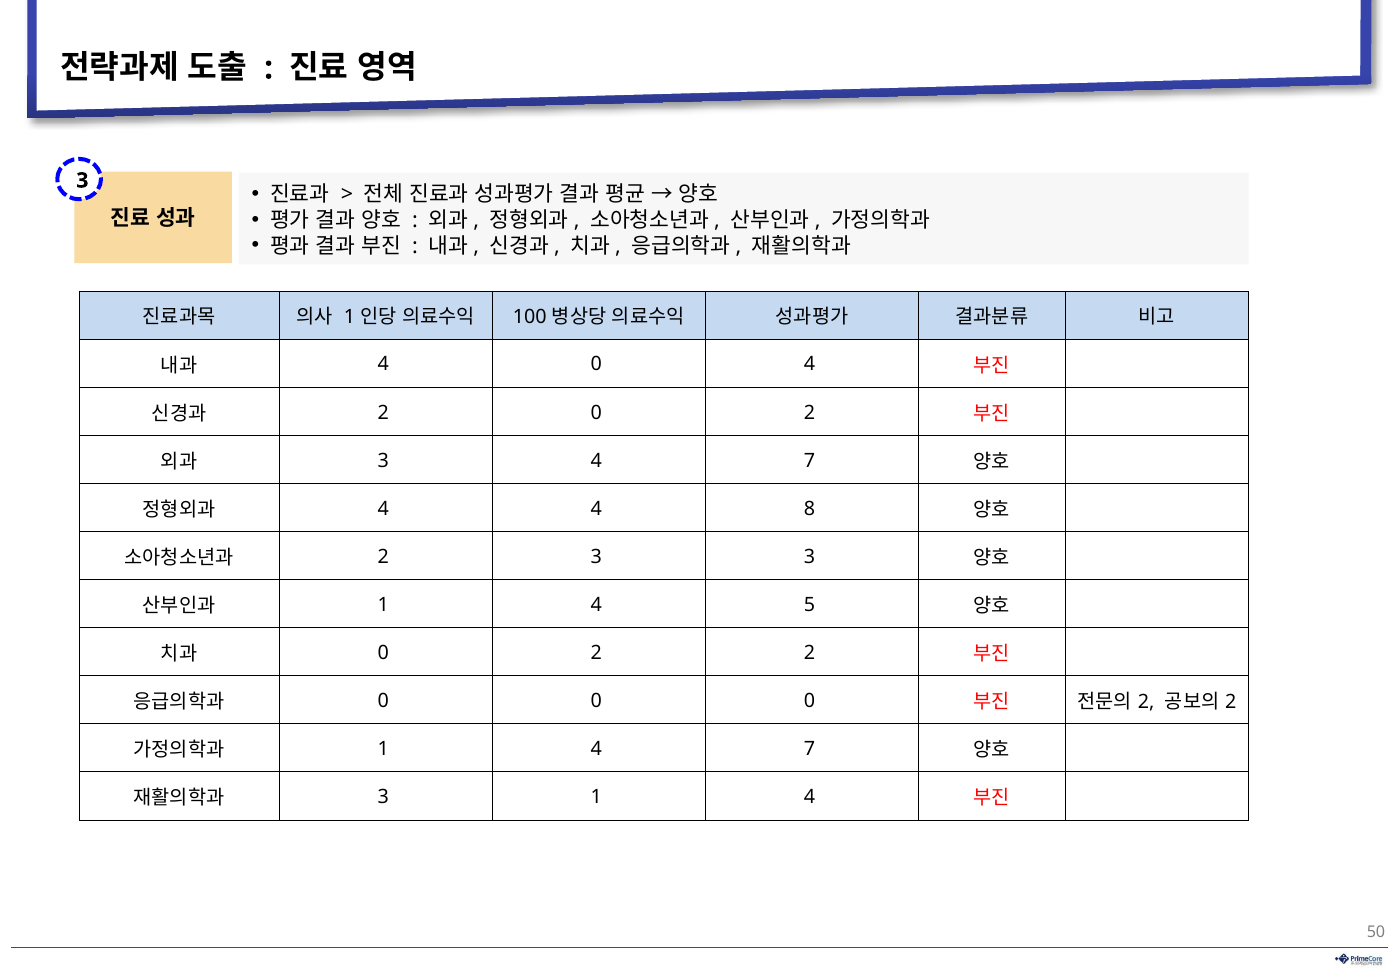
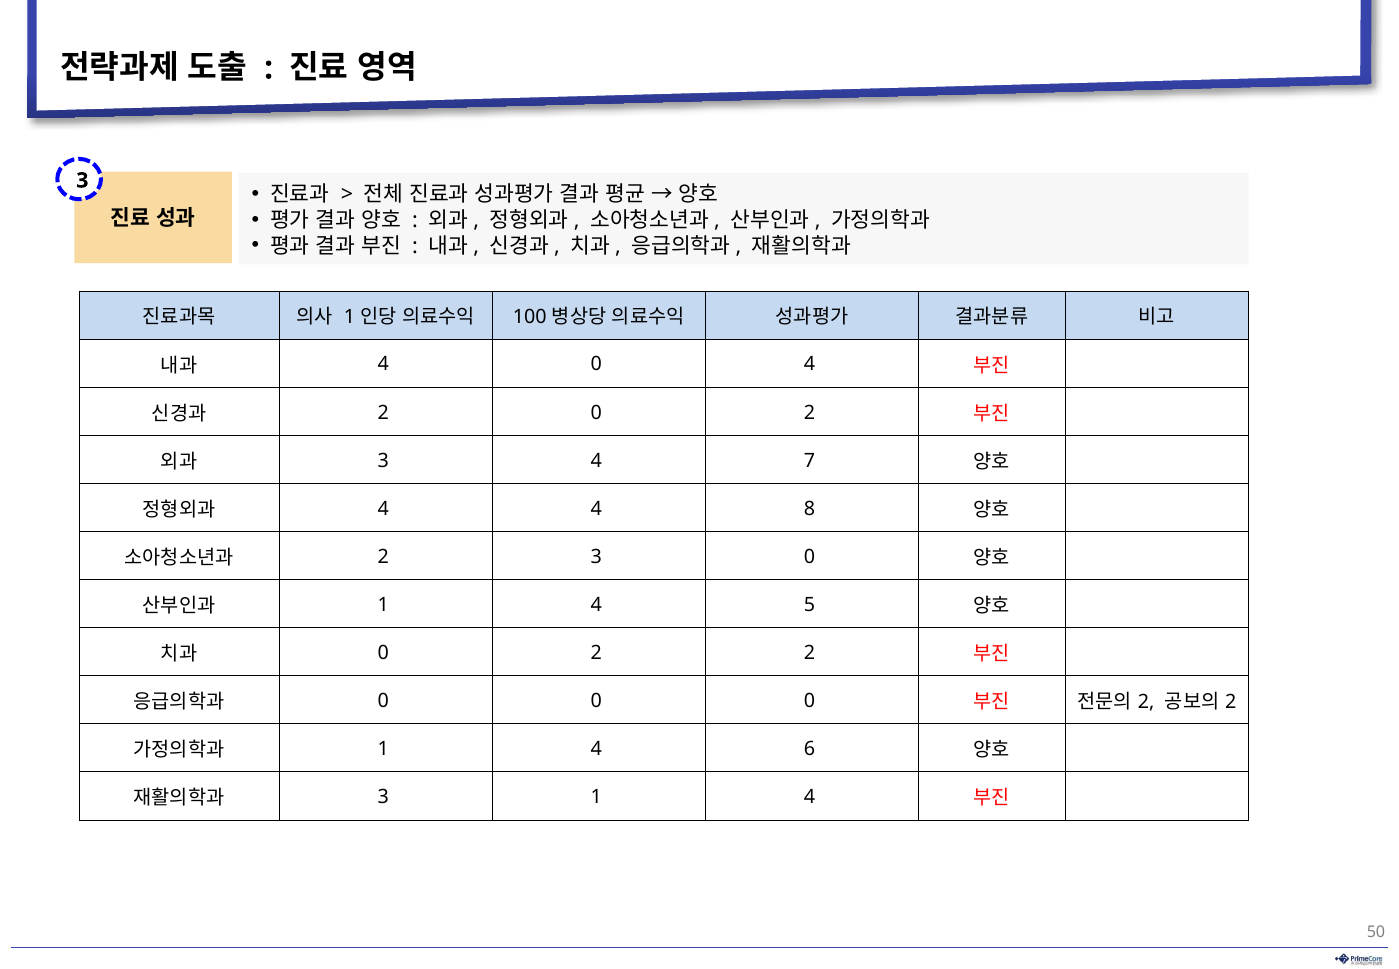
3 3: 3 -> 0 (810, 556)
1 4 7: 7 -> 6 (810, 749)
